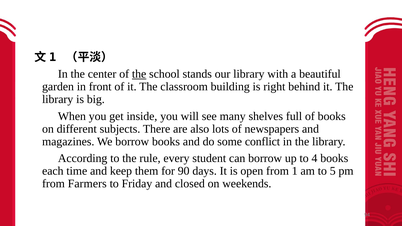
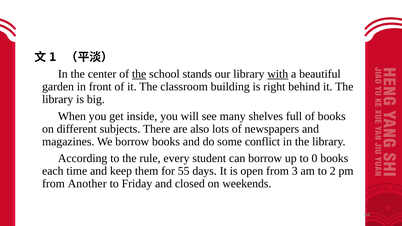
with underline: none -> present (278, 74)
4: 4 -> 0 (314, 158)
90: 90 -> 55 (184, 171)
1: 1 -> 3 (295, 171)
5: 5 -> 2 (333, 171)
Farmers: Farmers -> Another (87, 184)
